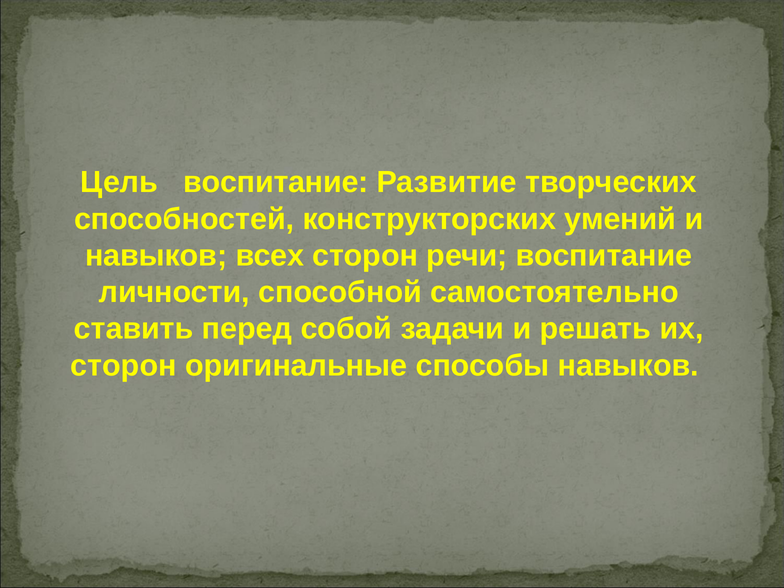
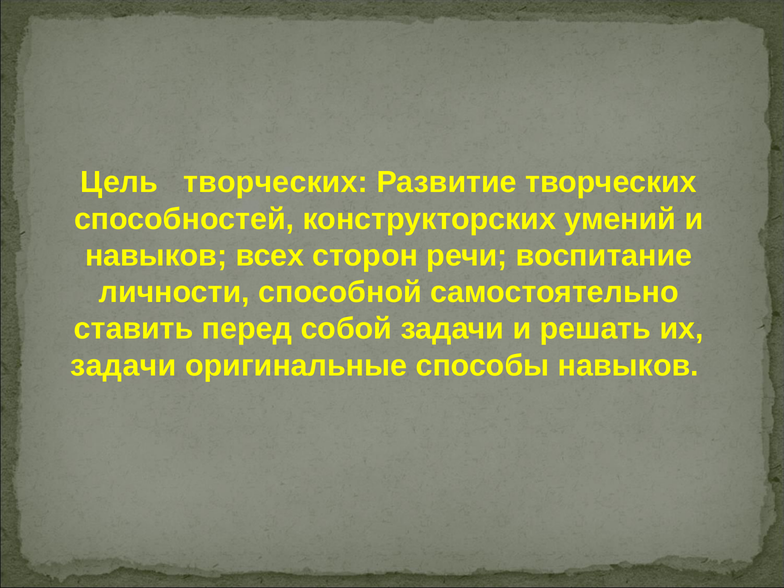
Цель воспитание: воспитание -> творческих (276, 182)
сторон: сторон -> задачи (123, 365)
